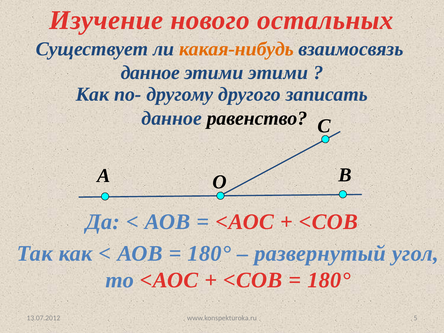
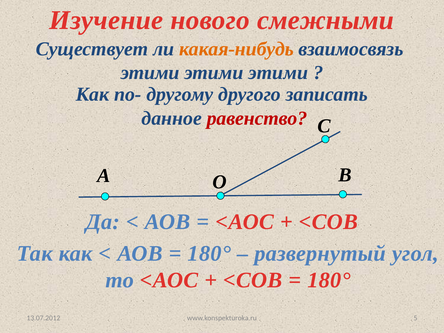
остальных: остальных -> смежными (325, 20)
данное: данное -> этими (150, 73)
равенство colour: black -> red (257, 118)
